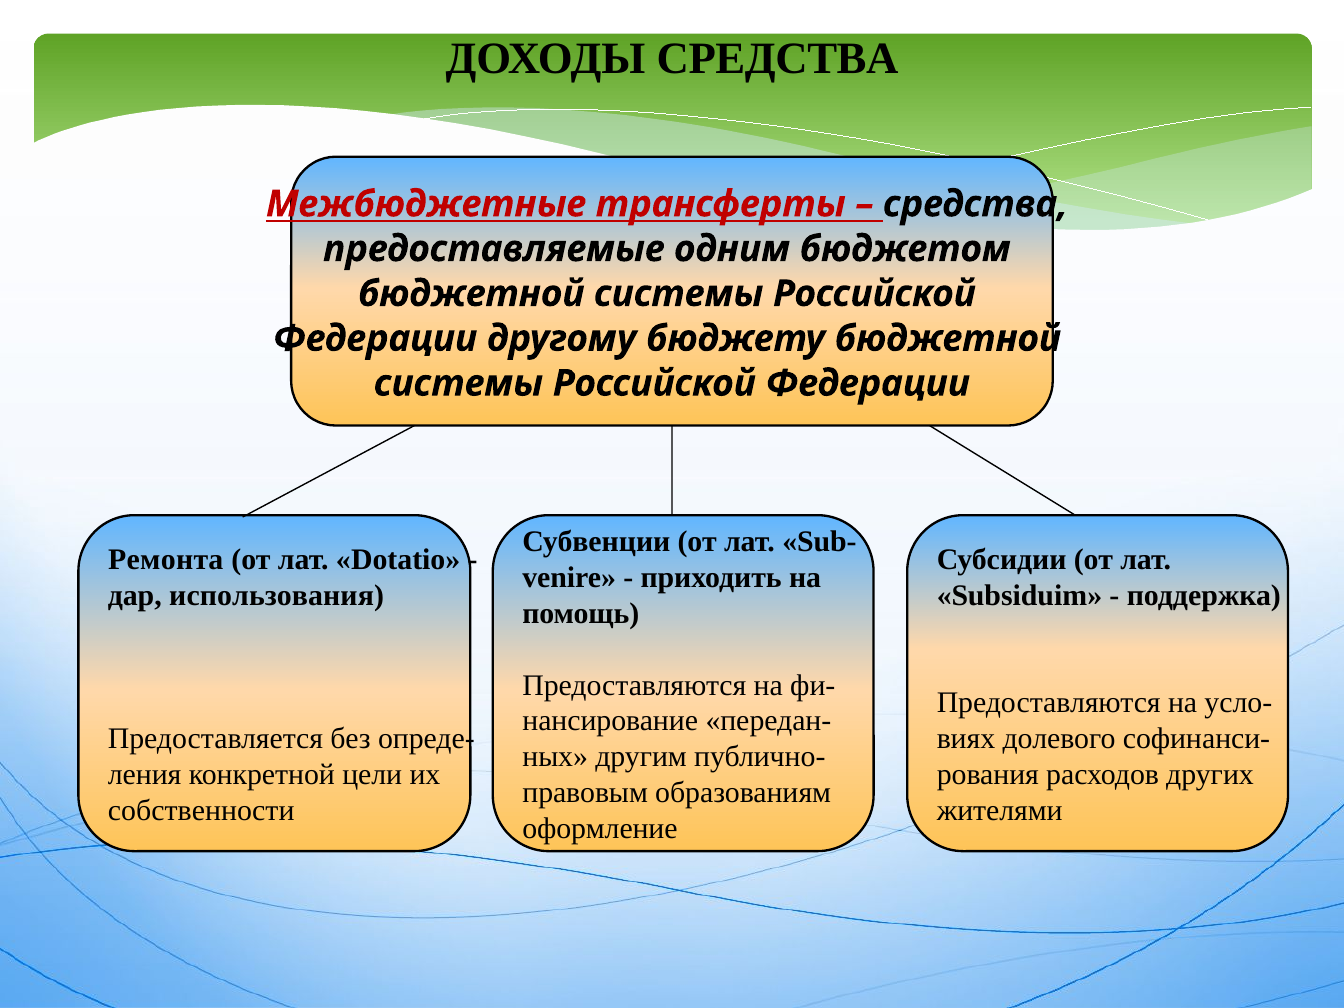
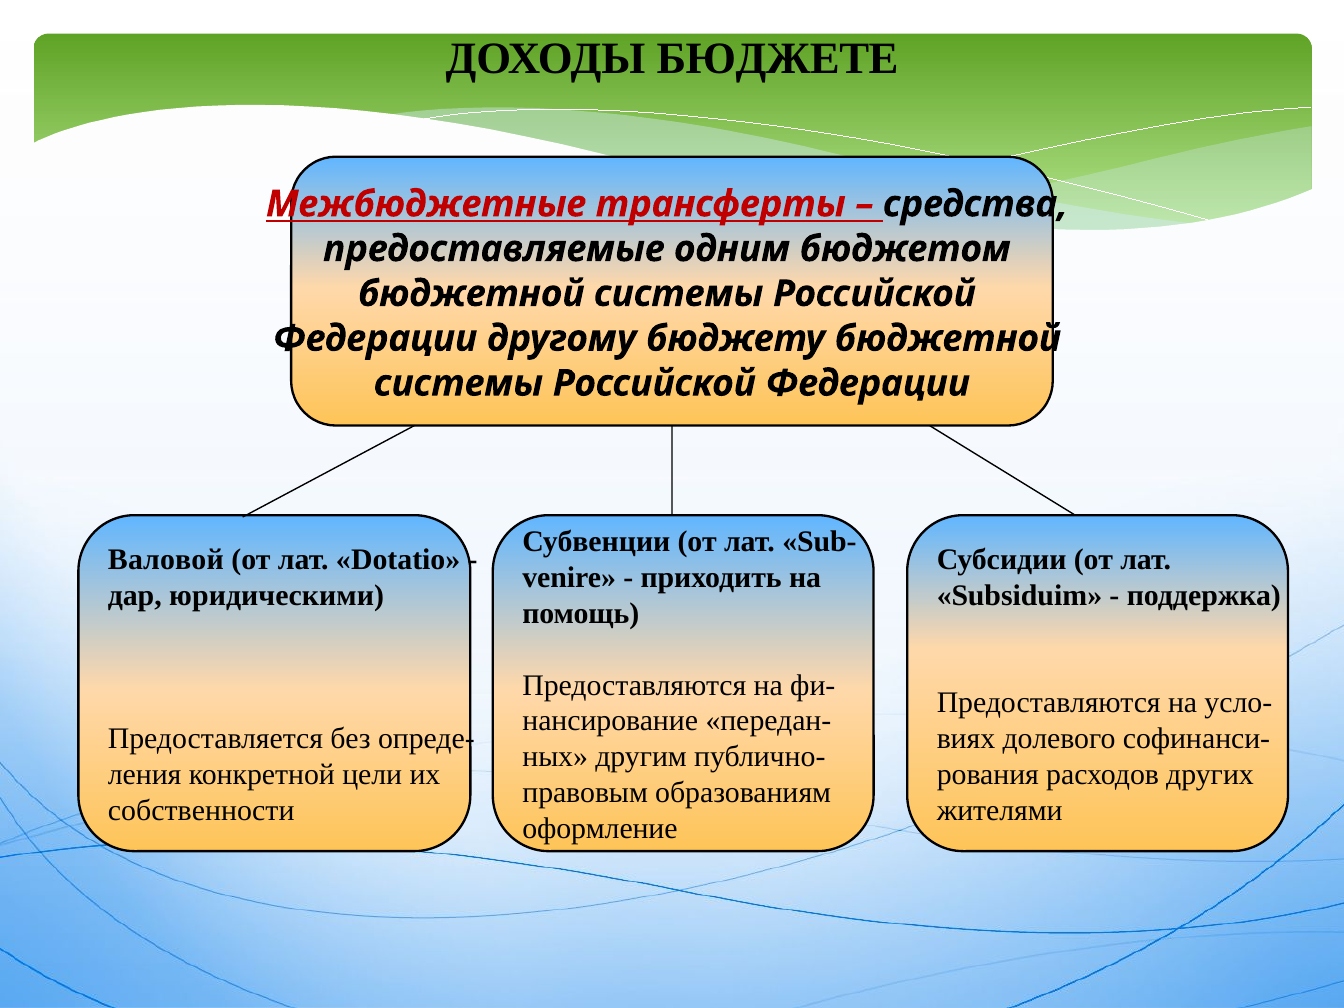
ДОХОДЫ СРЕДСТВА: СРЕДСТВА -> БЮДЖЕТЕ (778, 59)
Ремонта: Ремонта -> Валовой (166, 560)
использования: использования -> юридическими (277, 596)
